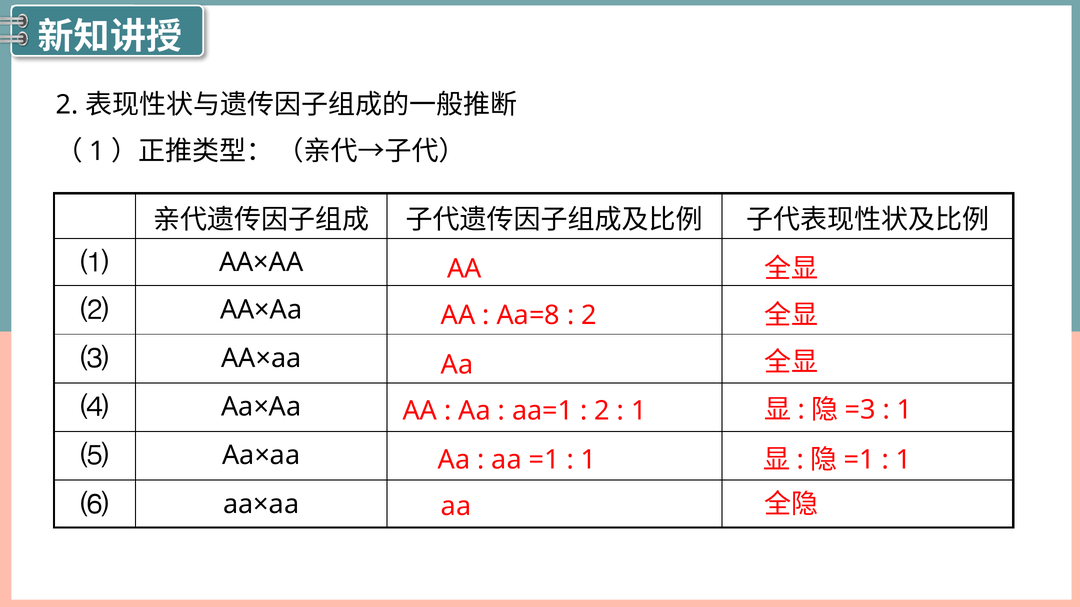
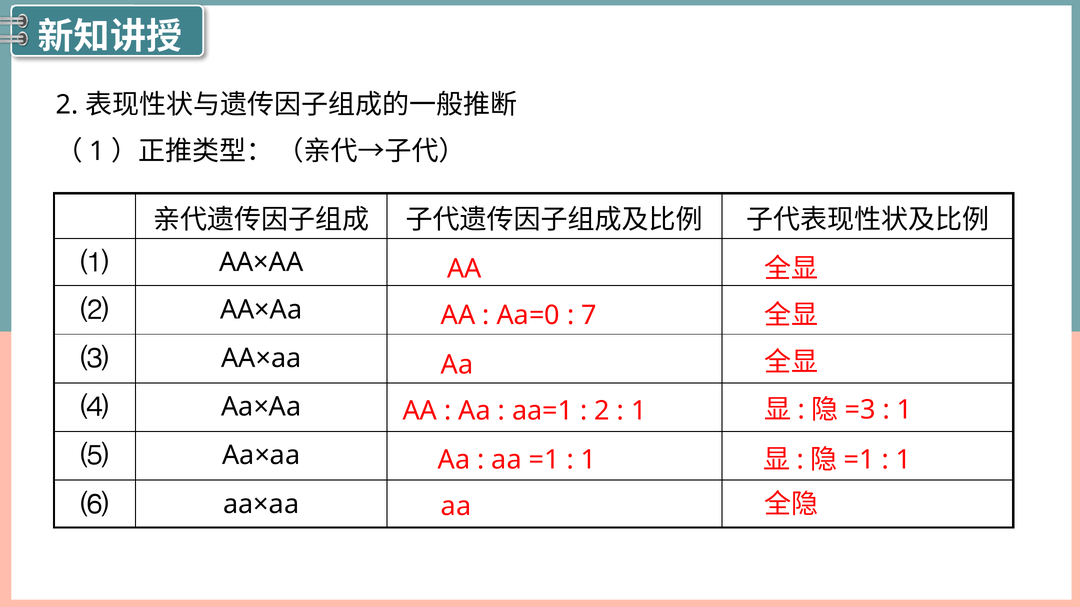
Aa=8: Aa=8 -> Aa=0 (528, 316)
2: 2 -> 7 (589, 316)
